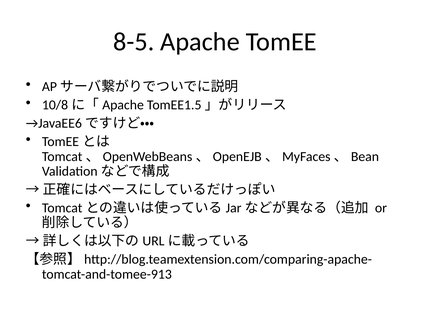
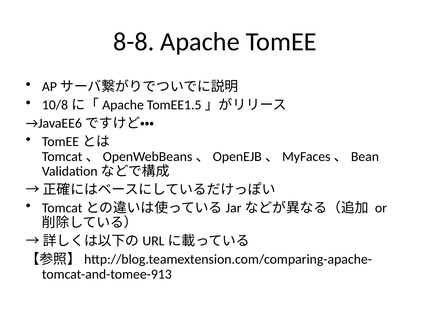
8-5: 8-5 -> 8-8 (134, 42)
